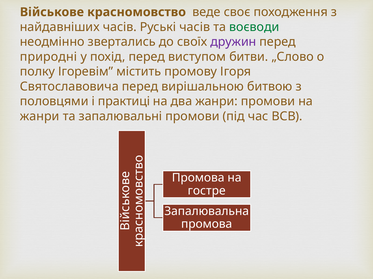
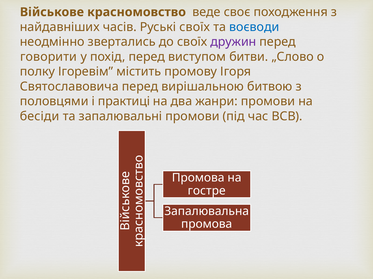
Руські часів: часів -> своїх (195, 27)
воєводи colour: green -> blue (254, 27)
природні: природні -> говорити (49, 57)
жанри: жанри -> бесіди (40, 117)
